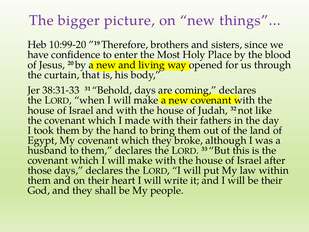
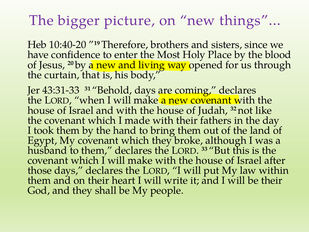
10:99-20: 10:99-20 -> 10:40-20 (68, 45)
38:31-33: 38:31-33 -> 43:31-33 (61, 90)
